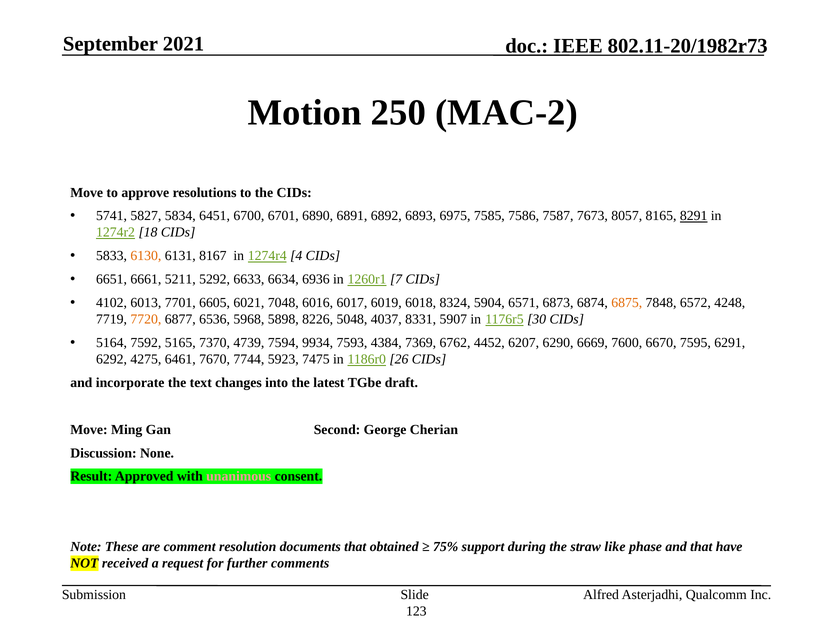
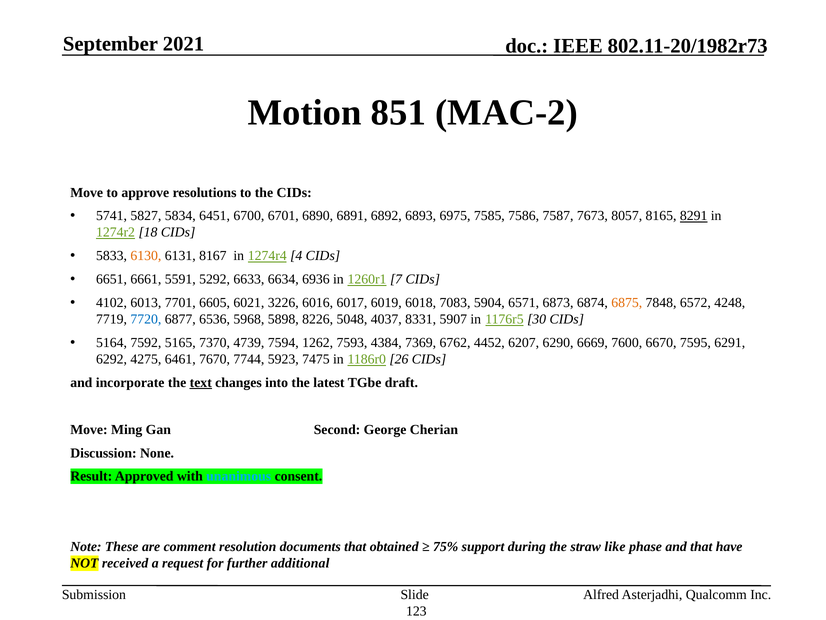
250: 250 -> 851 (398, 113)
5211: 5211 -> 5591 (180, 279)
7048: 7048 -> 3226 (283, 303)
8324: 8324 -> 7083 (455, 303)
7720 colour: orange -> blue (146, 319)
9934: 9934 -> 1262 (318, 342)
text underline: none -> present (201, 382)
unanimous colour: pink -> light blue (239, 476)
comments: comments -> additional (300, 563)
